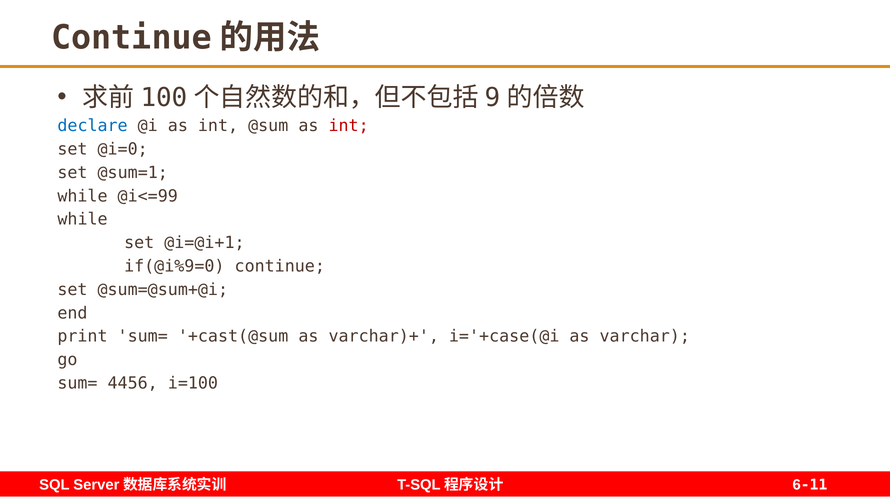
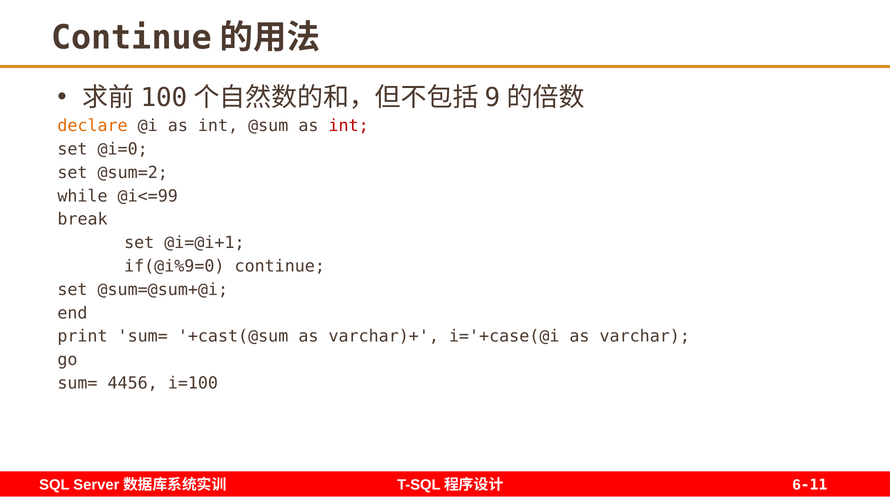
declare colour: blue -> orange (93, 126)
@sum=1: @sum=1 -> @sum=2 (133, 173)
while: while -> break (83, 219)
